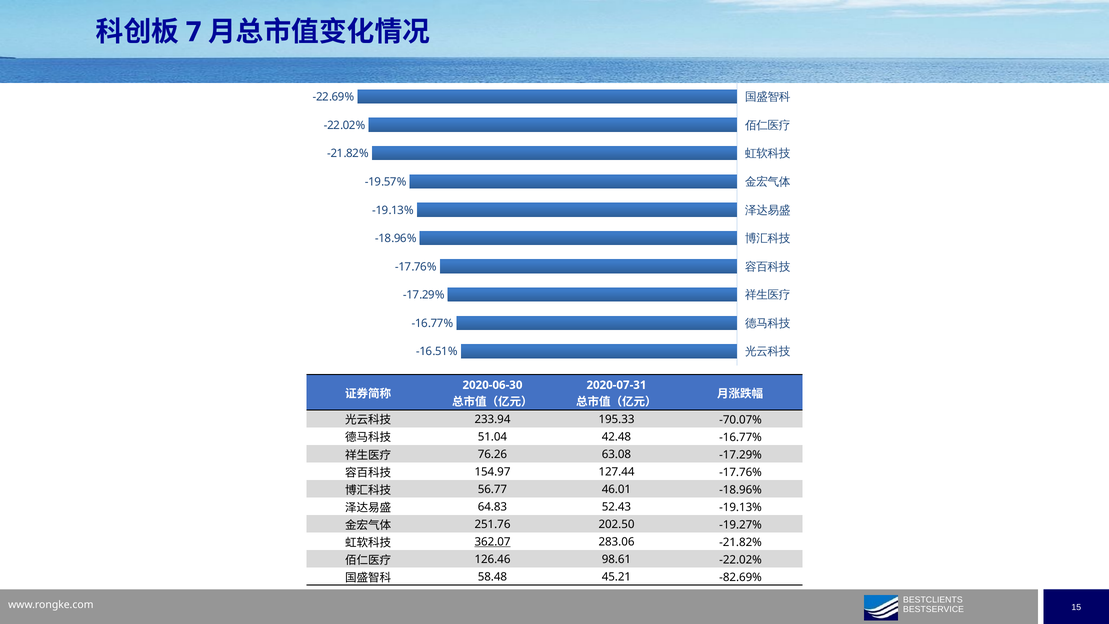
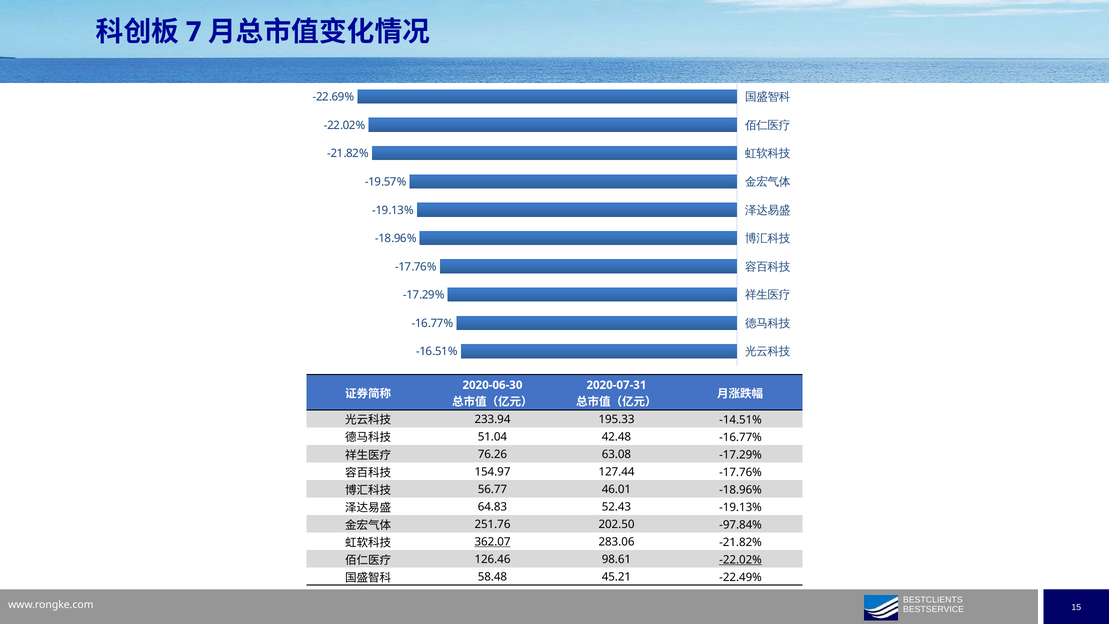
-70.07%: -70.07% -> -14.51% (741, 420)
-19.27%: -19.27% -> -97.84% (741, 525)
-22.02% underline: none -> present (741, 560)
-82.69%: -82.69% -> -22.49% (741, 577)
